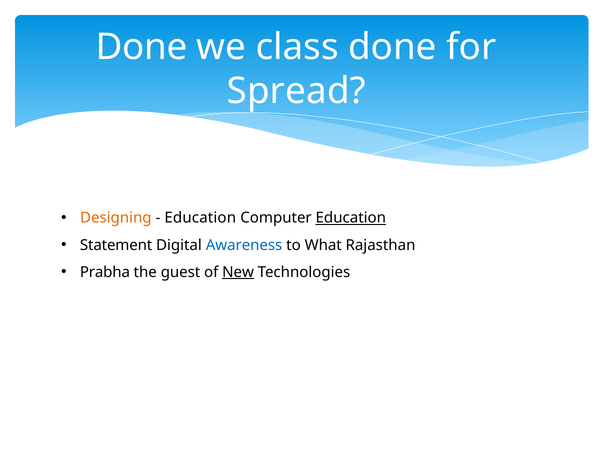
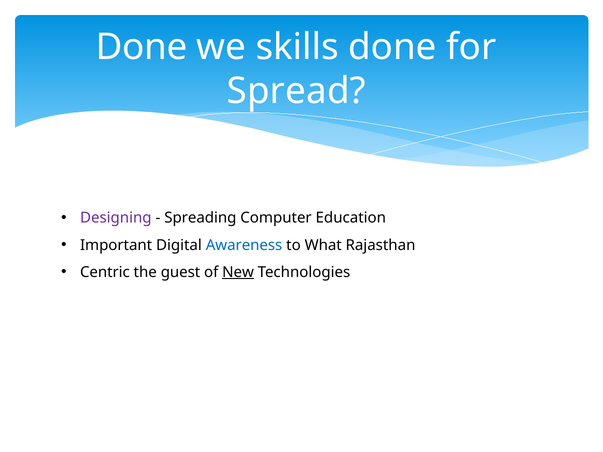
class: class -> skills (297, 47)
Designing colour: orange -> purple (116, 218)
Education: Education -> Spreading (200, 218)
Education underline: present -> none (351, 218)
Statement: Statement -> Important (116, 245)
Prabha: Prabha -> Centric (105, 272)
